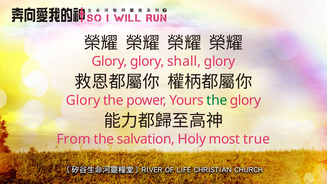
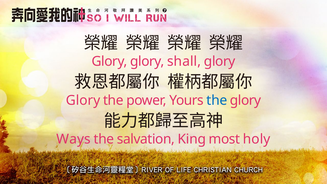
the colour: green -> blue (217, 100)
From: From -> Ways (74, 139)
Holy: Holy -> King (192, 139)
true: true -> holy (257, 139)
